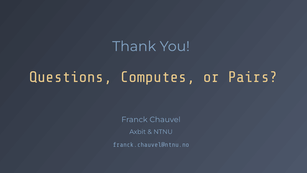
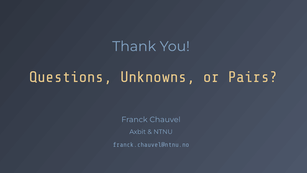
Computes: Computes -> Unknowns (158, 77)
